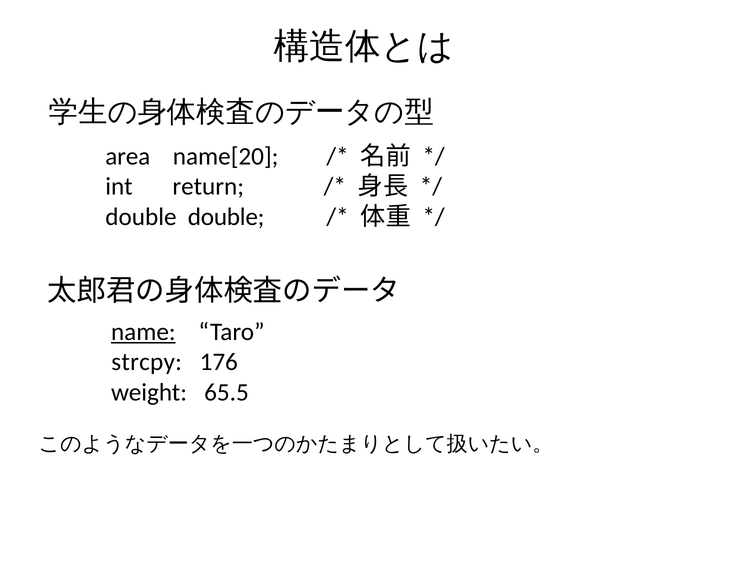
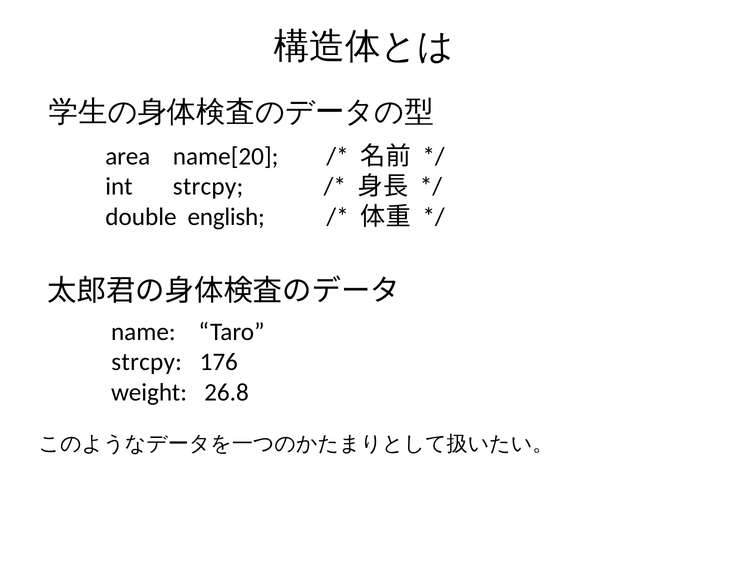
int return: return -> strcpy (208, 187)
double double: double -> english (226, 217)
name underline: present -> none (143, 332)
65.5: 65.5 -> 26.8 (227, 392)
